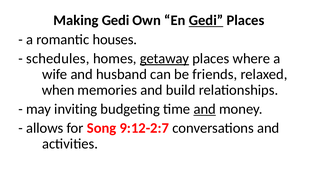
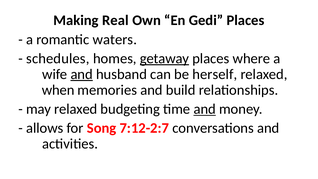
Making Gedi: Gedi -> Real (115, 20)
Gedi underline: present -> none (206, 20)
houses: houses -> waters (115, 39)
and underline: none -> present (82, 74)
friends: friends -> herself (215, 74)
may inviting: inviting -> relaxed (76, 109)
9:12-2:7: 9:12-2:7 -> 7:12-2:7 (144, 128)
